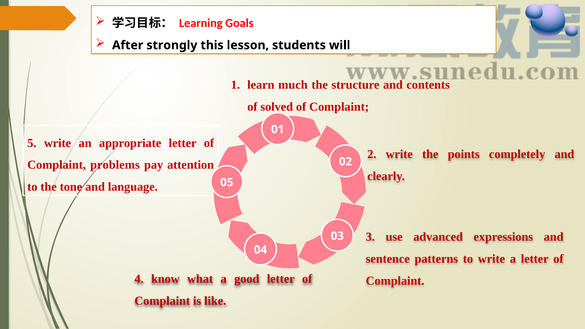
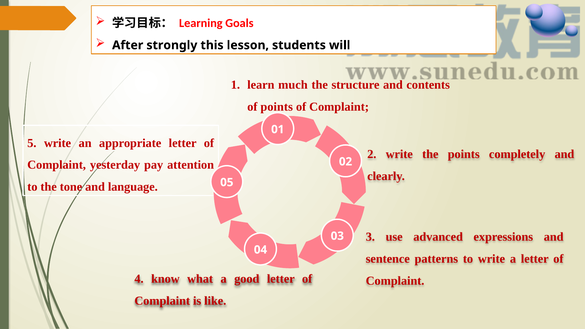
of solved: solved -> points (277, 107)
problems: problems -> yesterday (115, 165)
